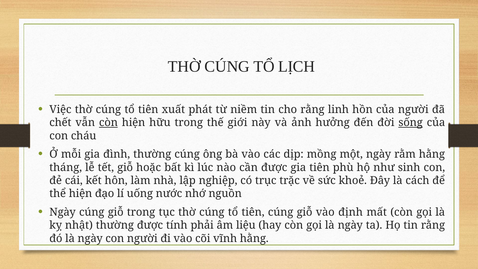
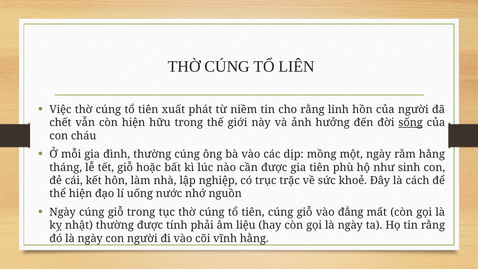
LỊCH: LỊCH -> LIÊN (297, 67)
còn underline: present -> none (108, 123)
định: định -> đẳng (351, 212)
